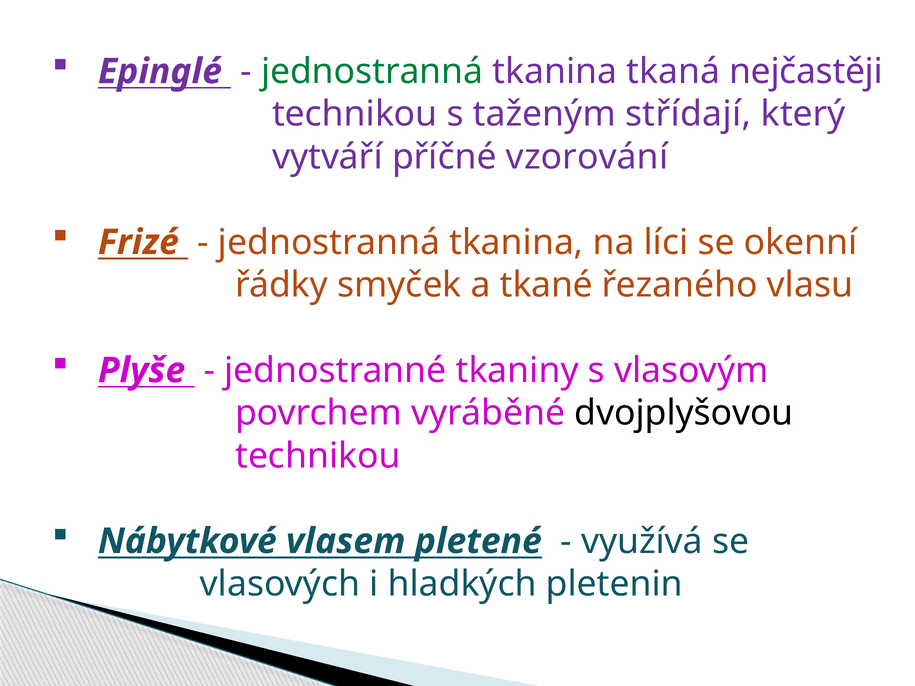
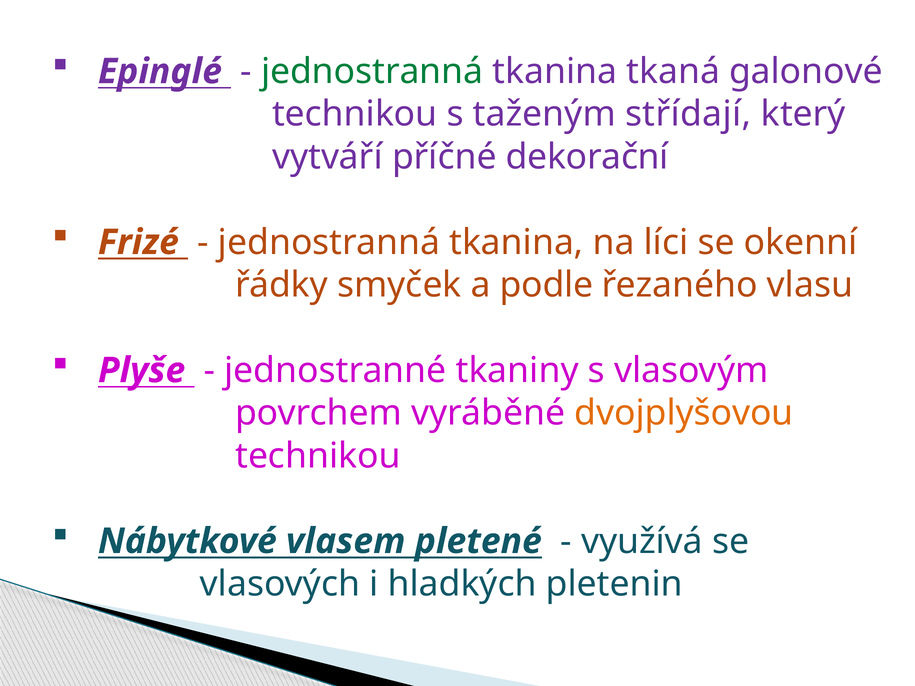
nejčastěji: nejčastěji -> galonové (806, 72)
vzorování: vzorování -> dekorační (587, 157)
tkané: tkané -> podle (547, 285)
dvojplyšovou colour: black -> orange (684, 413)
